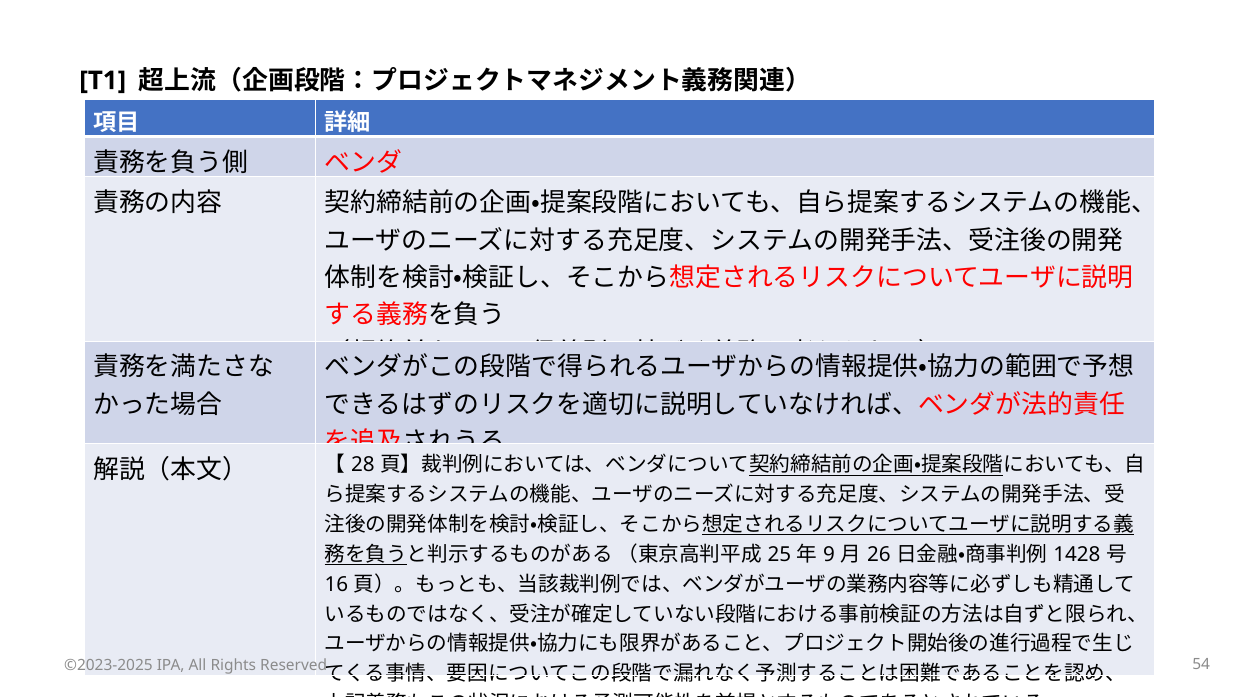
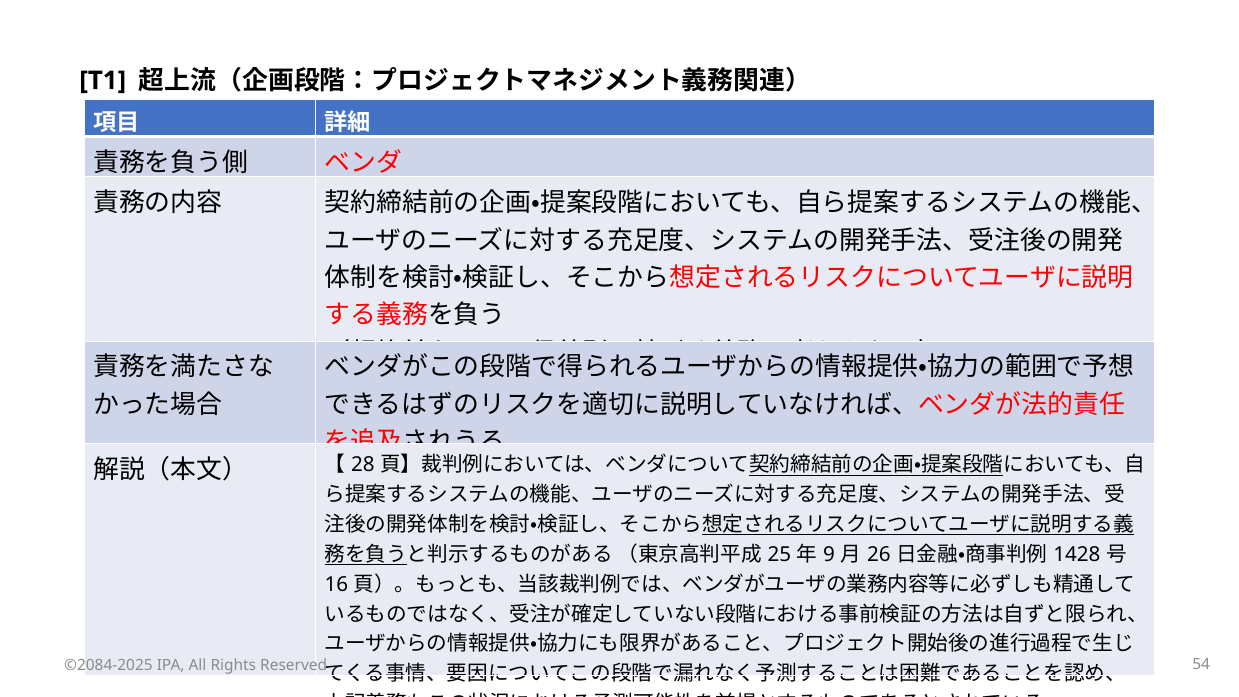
©2023-2025: ©2023-2025 -> ©2084-2025 (108, 666)
